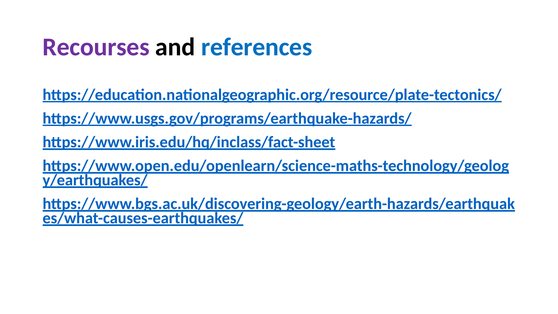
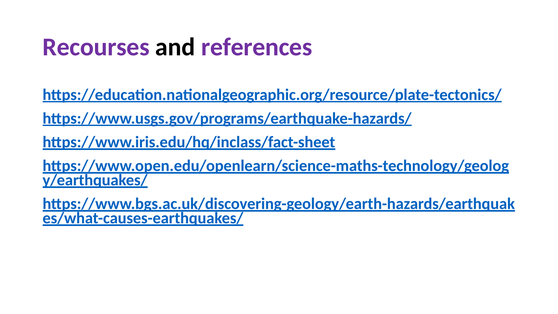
references colour: blue -> purple (257, 47)
